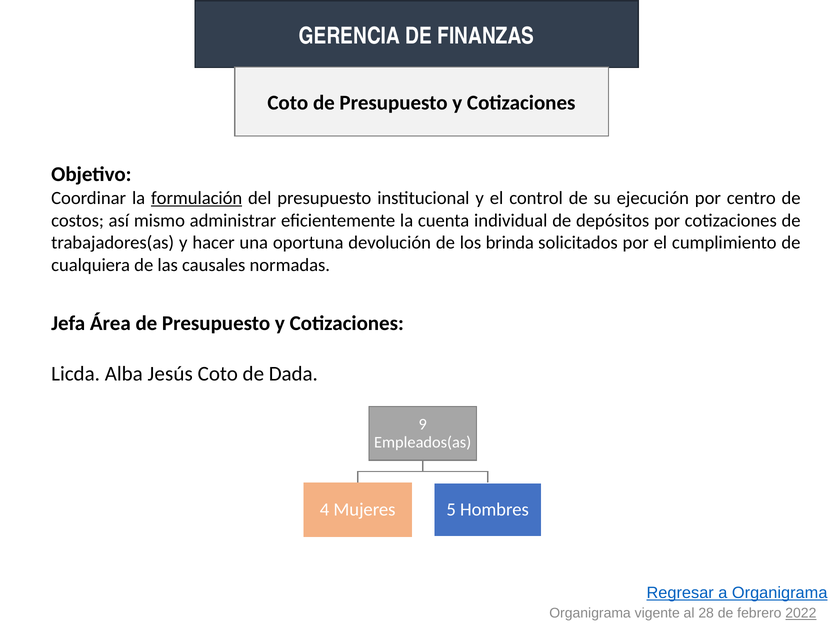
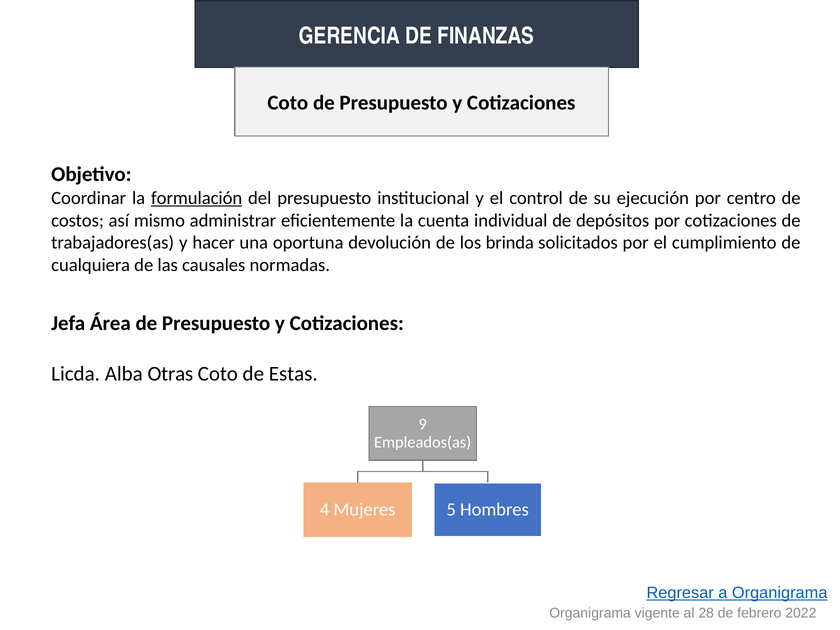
Jesús: Jesús -> Otras (170, 374)
Dada: Dada -> Estas (293, 374)
2022 underline: present -> none (801, 613)
